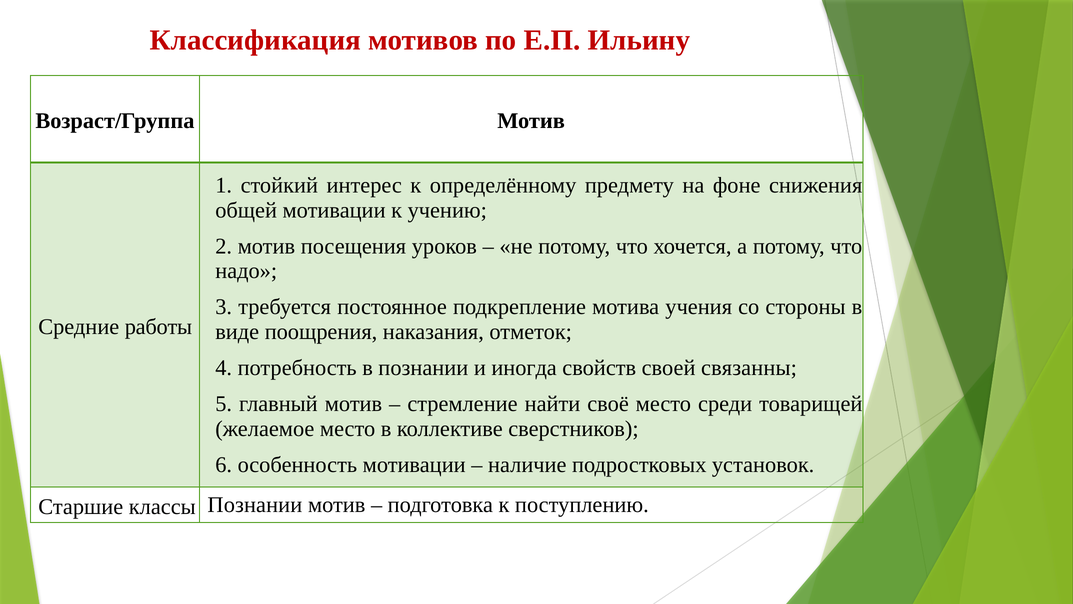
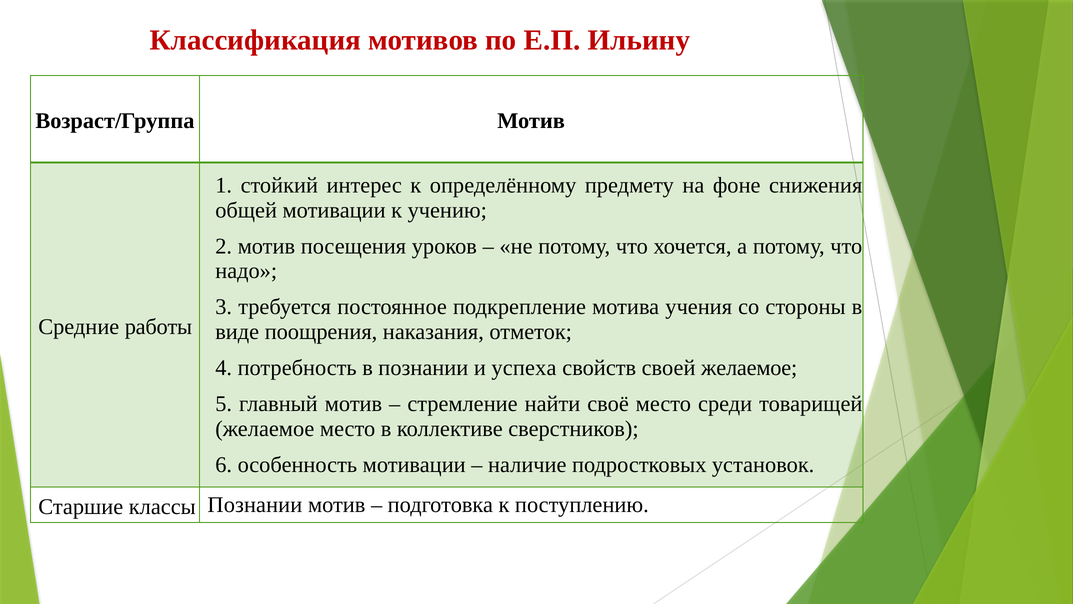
иногда: иногда -> успеха (524, 368)
своей связанны: связанны -> желаемое (749, 368)
